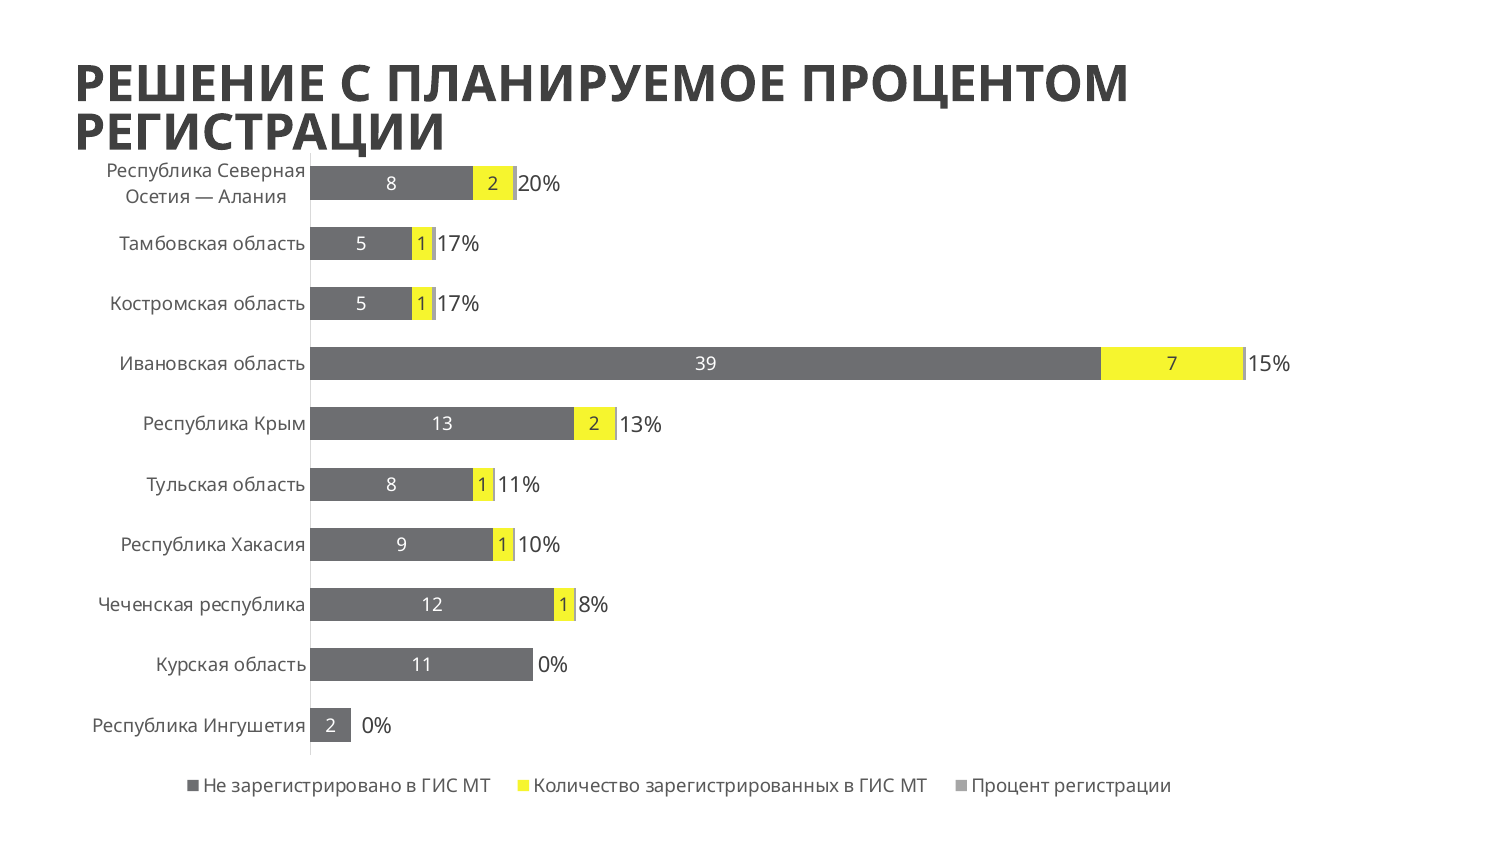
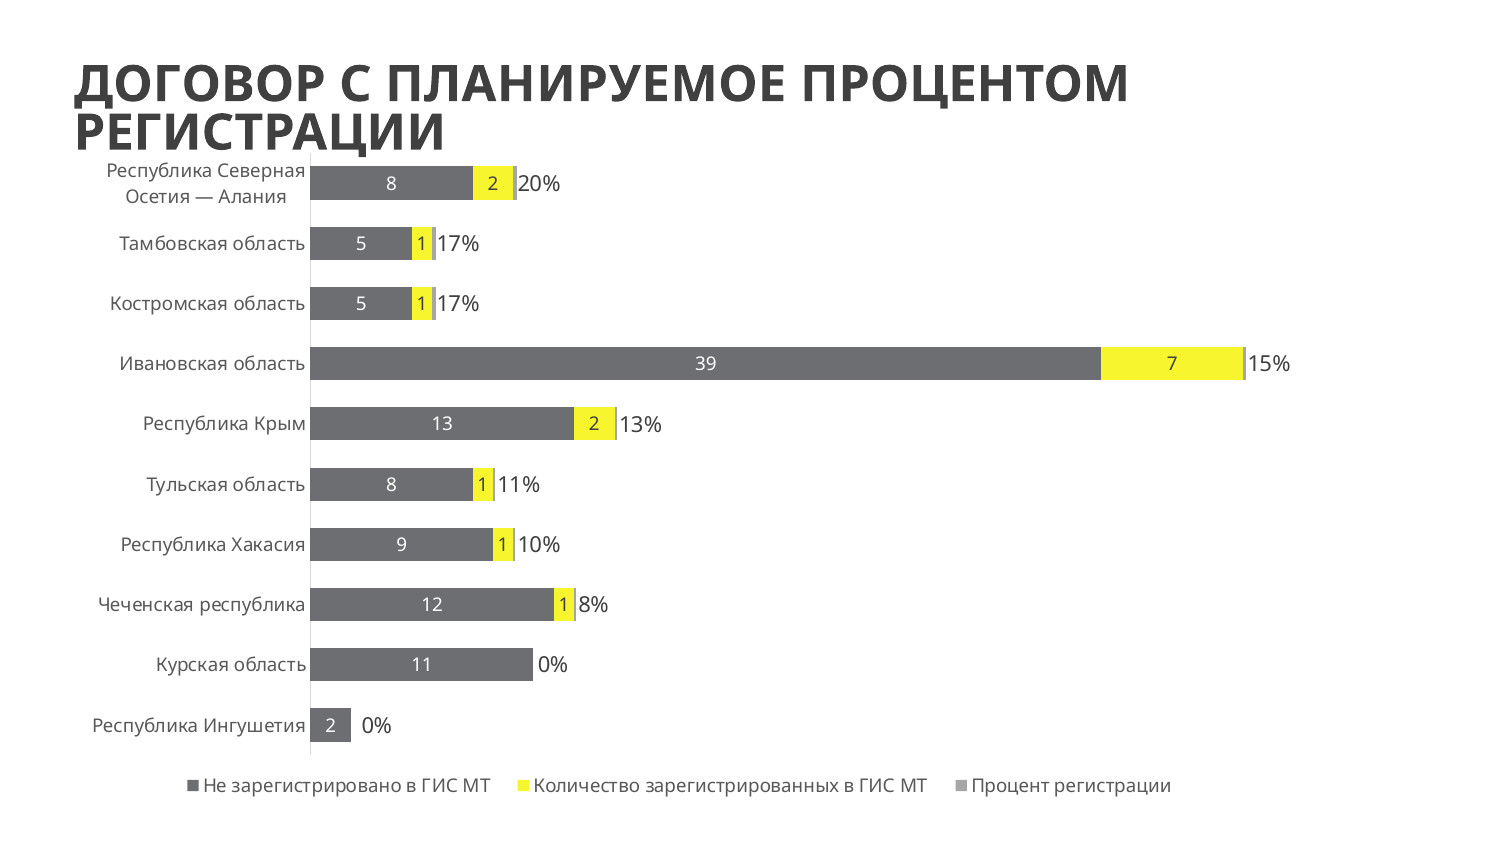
РЕШЕНИЕ: РЕШЕНИЕ -> ДОГОВОР (200, 84)
